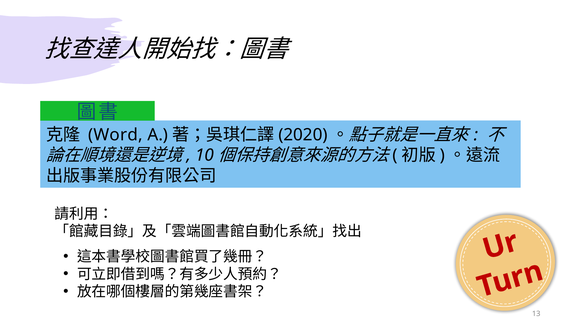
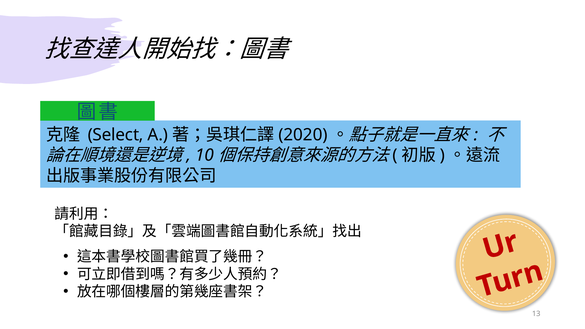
Word: Word -> Select (116, 135)
